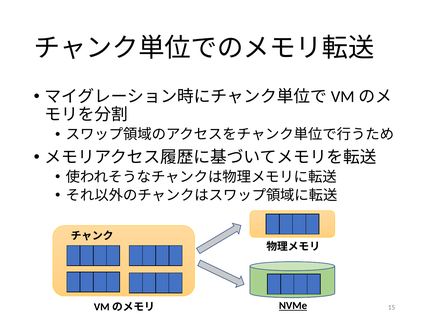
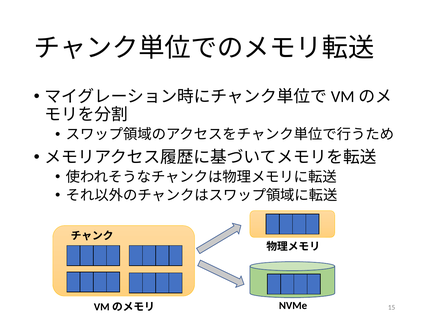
NVMe underline: present -> none (293, 305)
